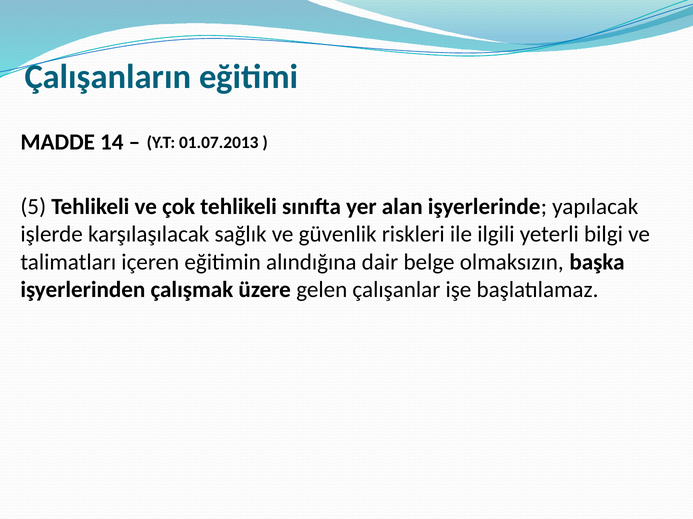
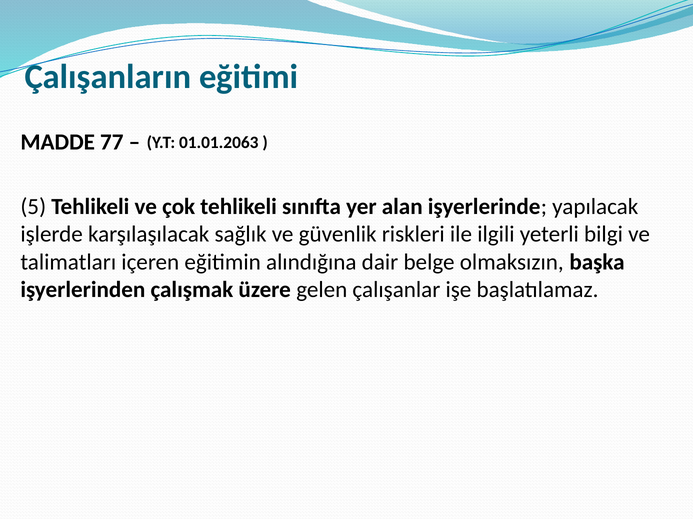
14: 14 -> 77 (112, 142)
01.07.2013: 01.07.2013 -> 01.01.2063 (219, 143)
